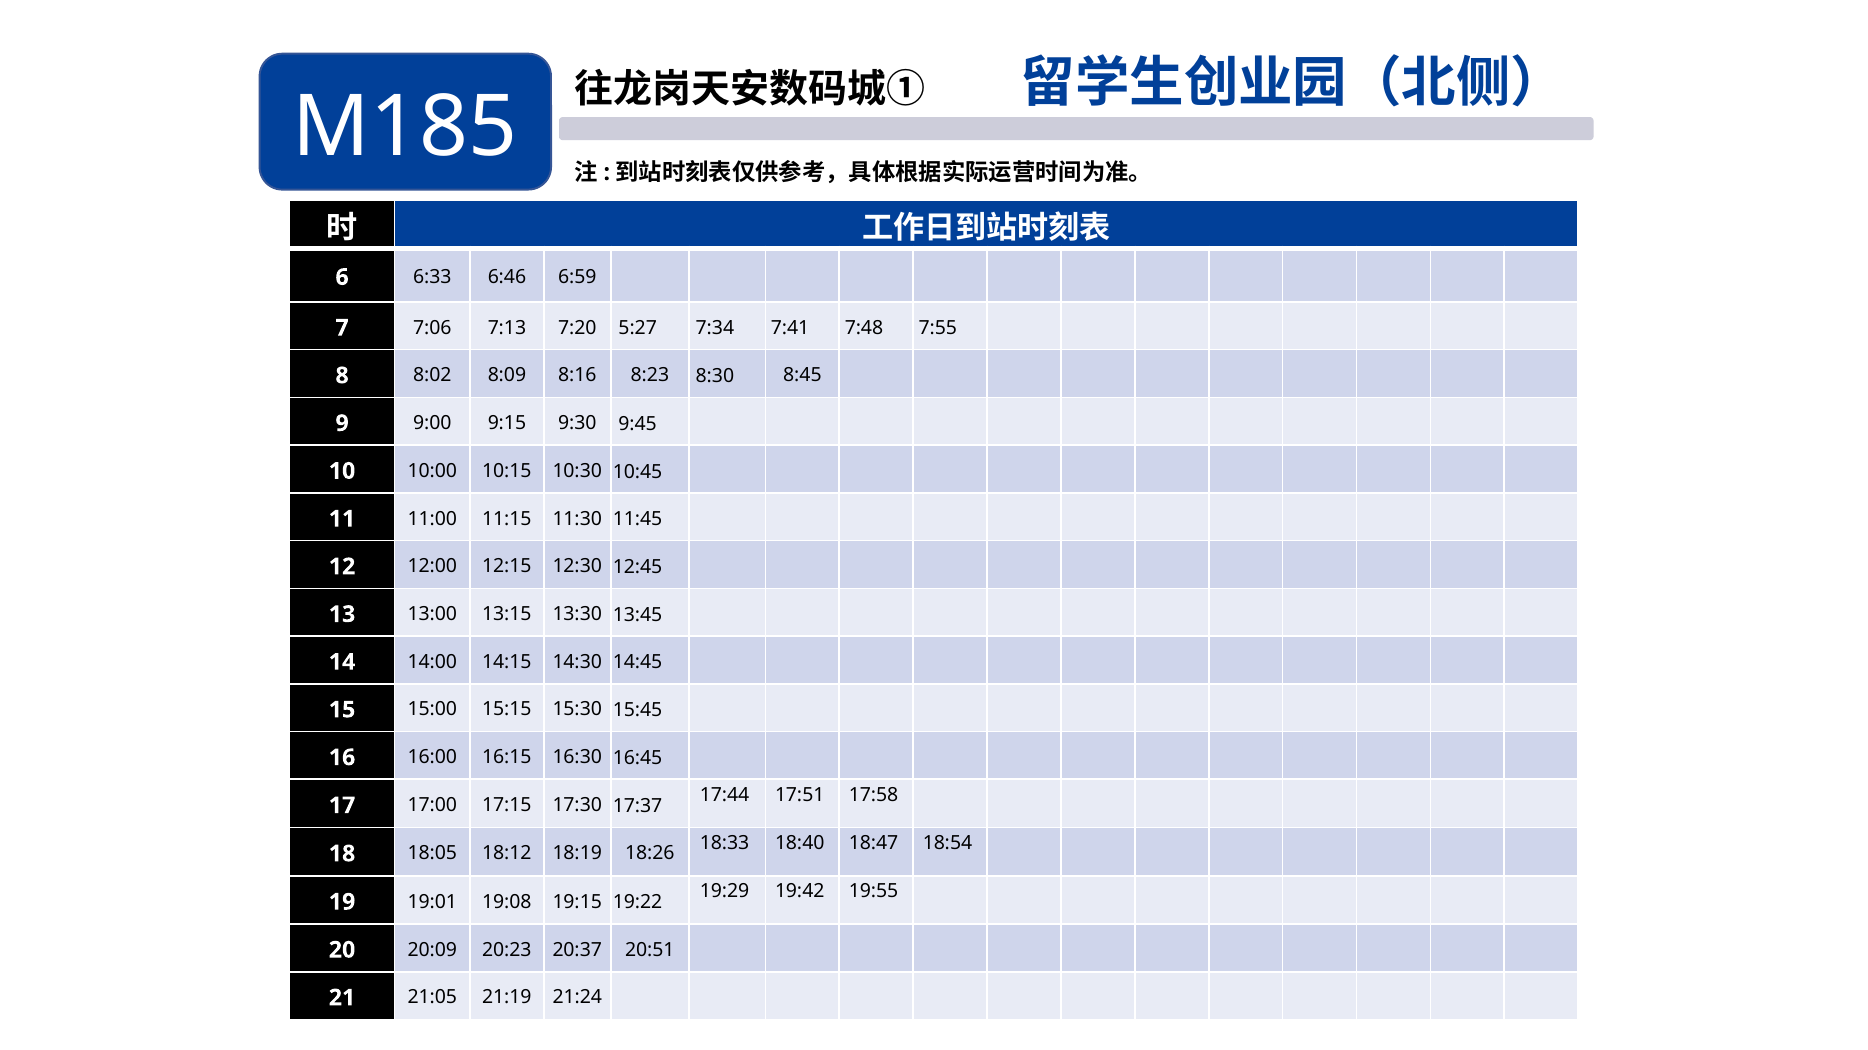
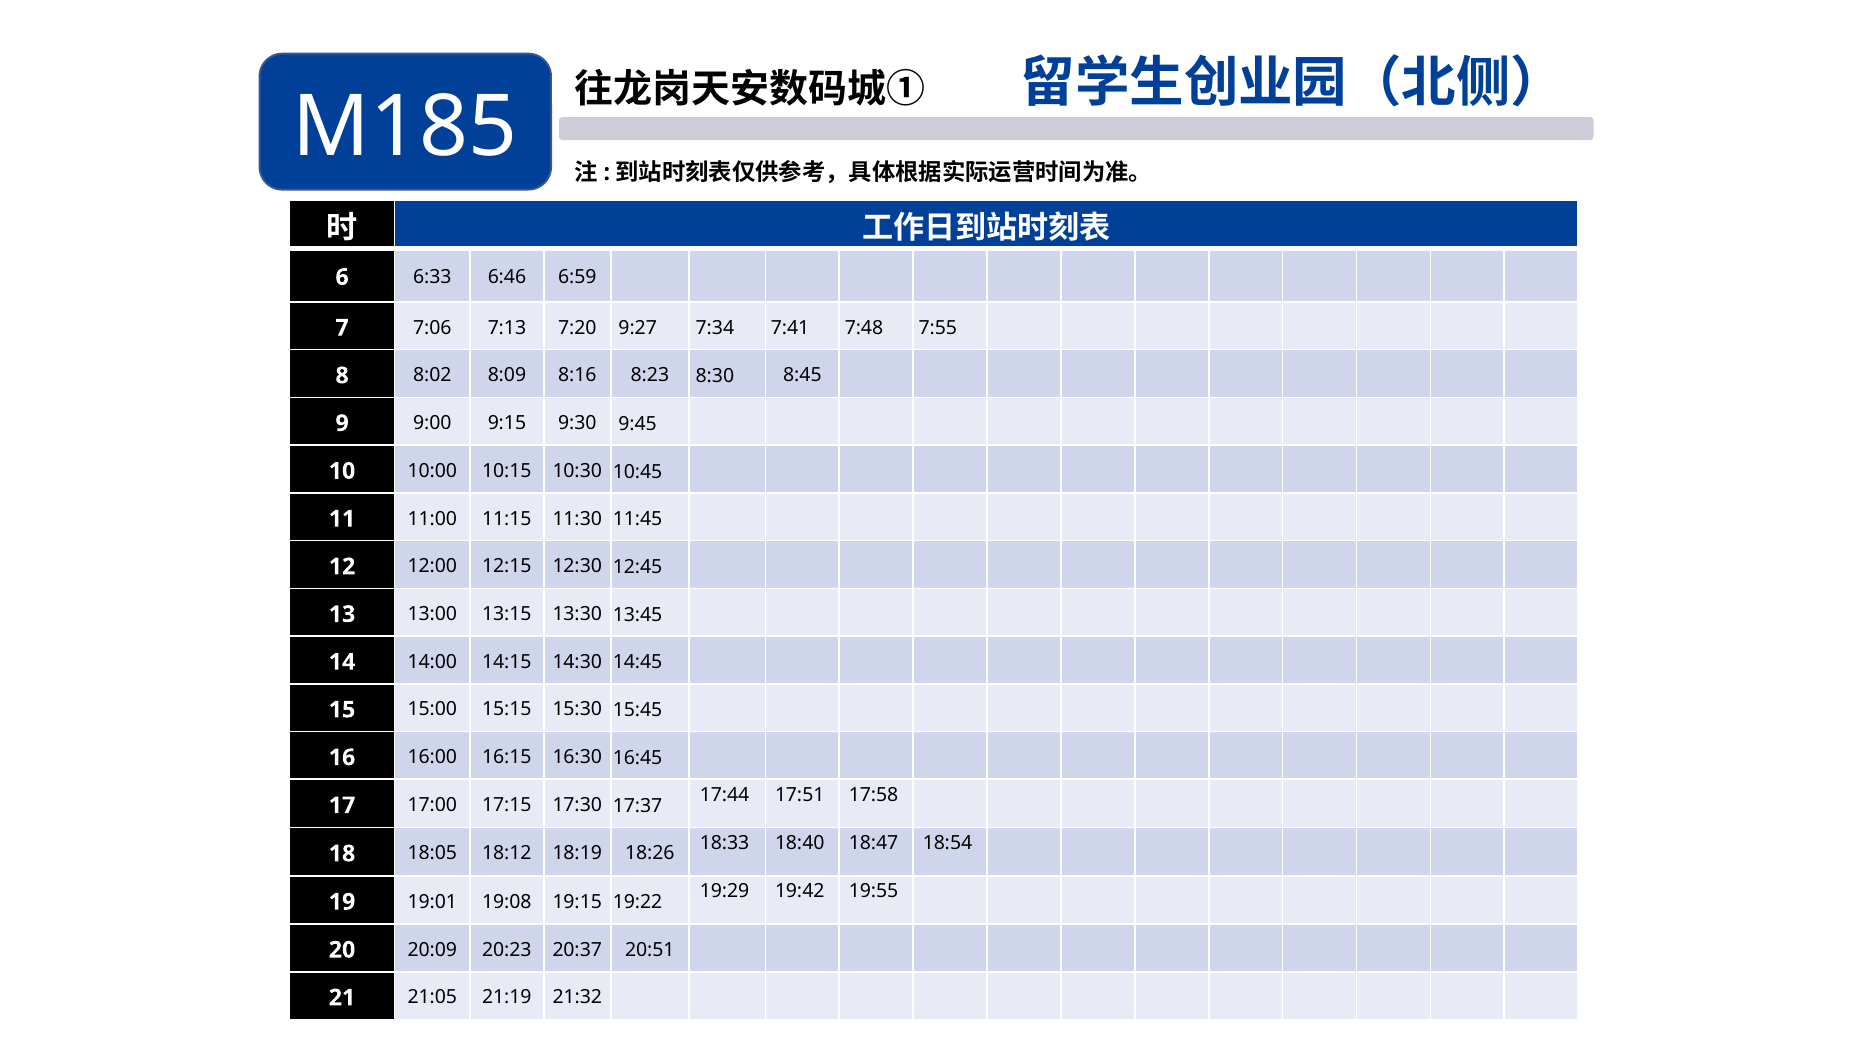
5:27: 5:27 -> 9:27 (638, 329)
21:24: 21:24 -> 21:32 (577, 998)
